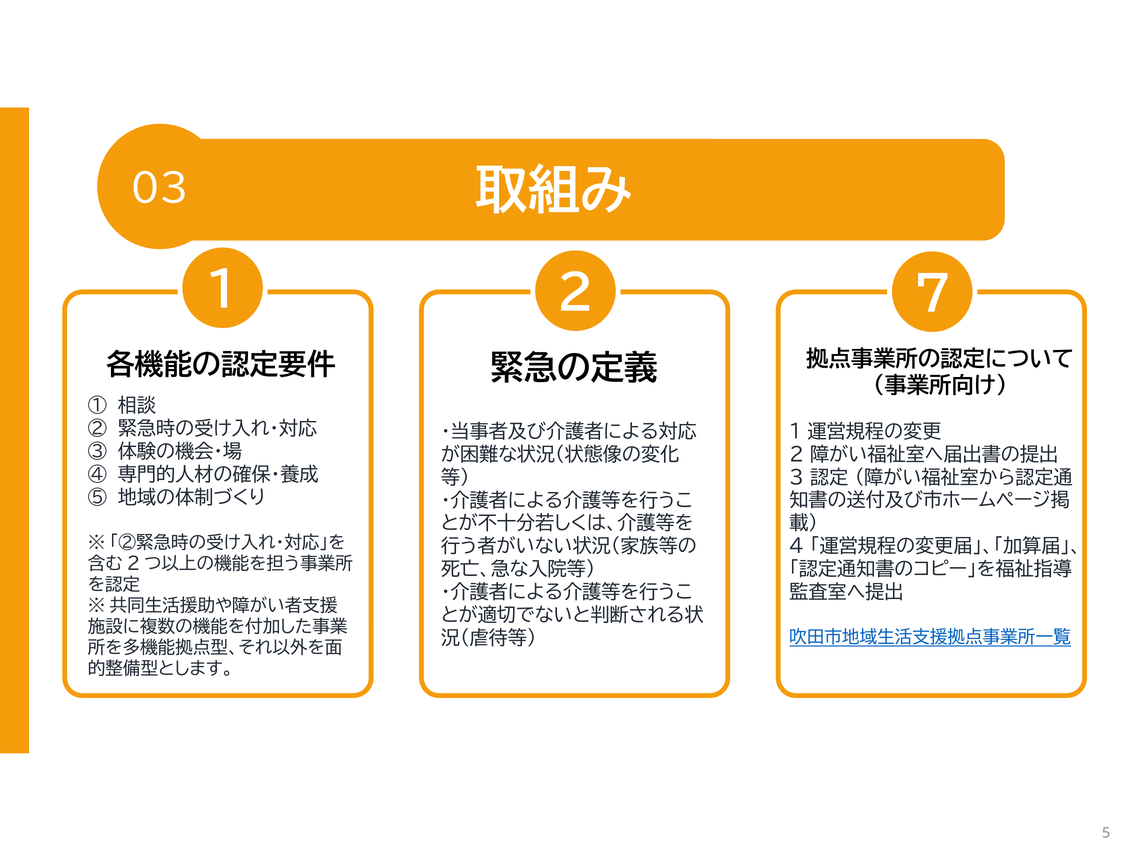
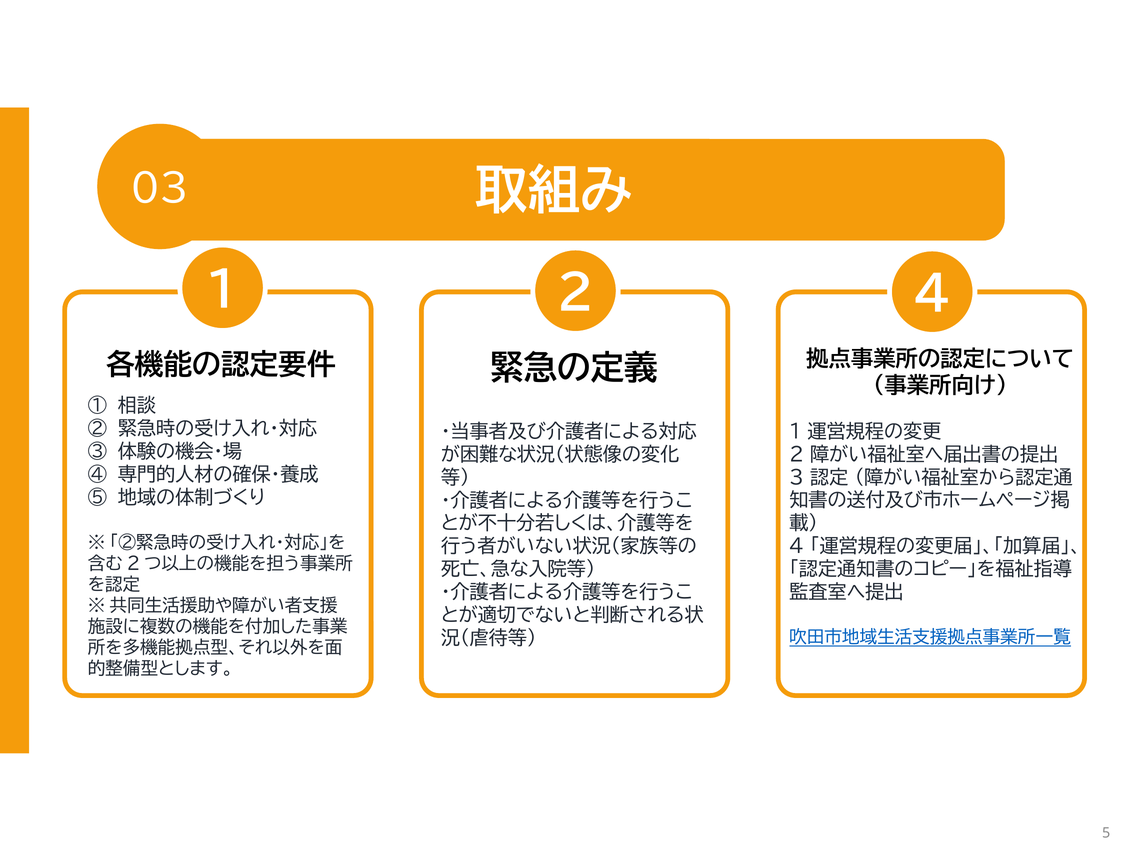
7: 7 -> 4 (932, 295)
